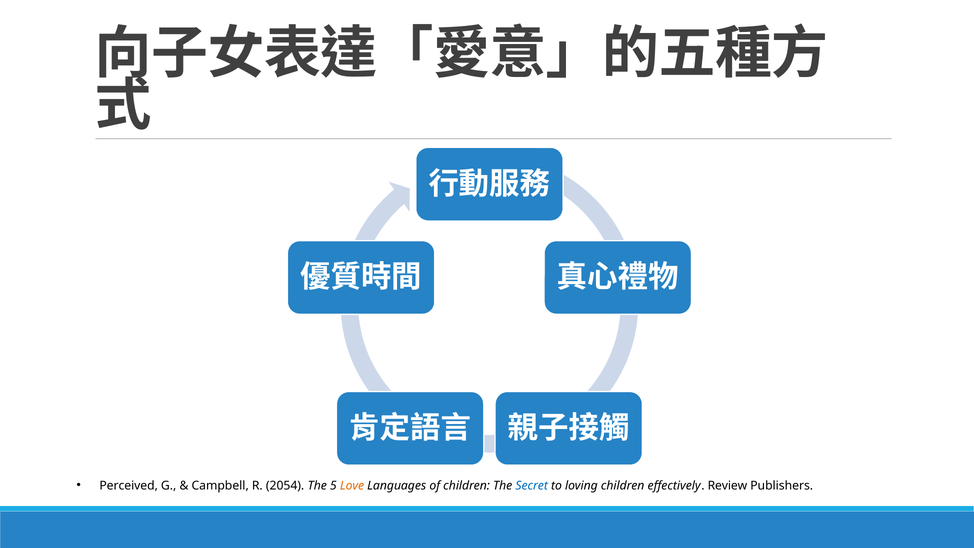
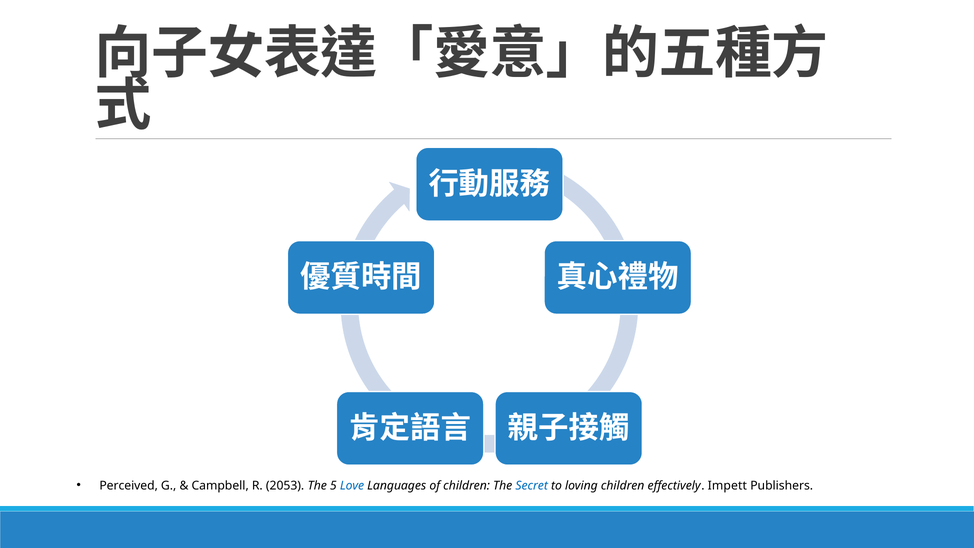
2054: 2054 -> 2053 (285, 485)
Love colour: orange -> blue (352, 485)
Review: Review -> Impett (727, 485)
